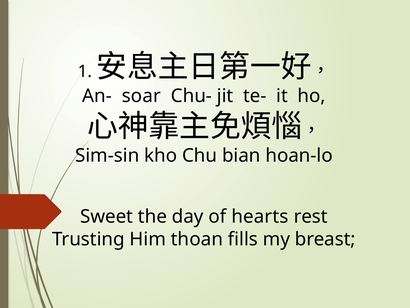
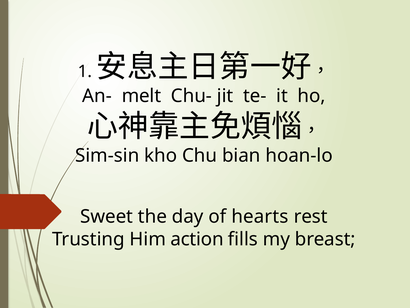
soar: soar -> melt (141, 96)
thoan: thoan -> action (197, 239)
